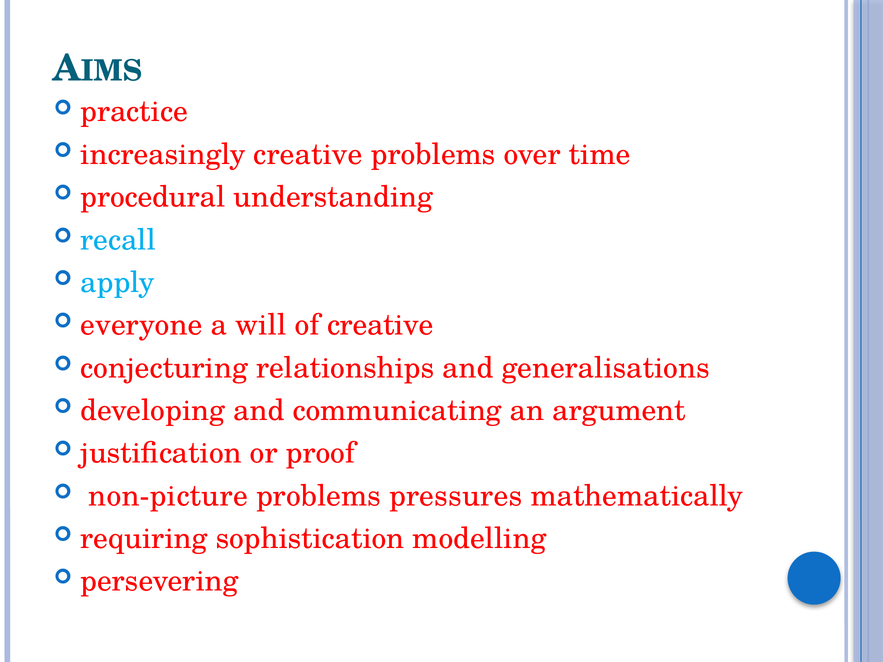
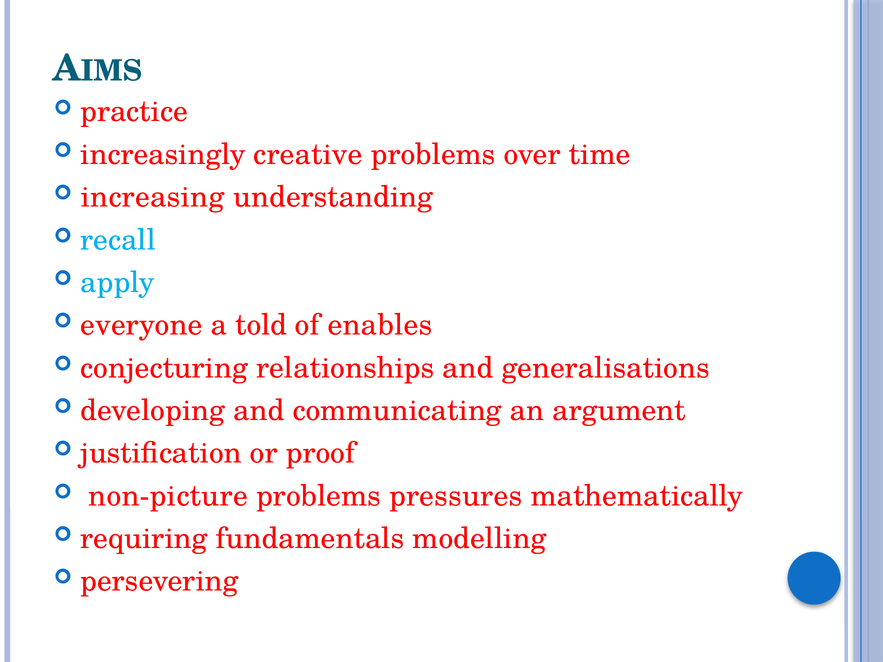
procedural: procedural -> increasing (153, 197)
will: will -> told (261, 325)
of creative: creative -> enables (380, 325)
sophistication: sophistication -> fundamentals (310, 539)
